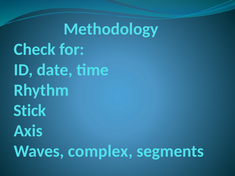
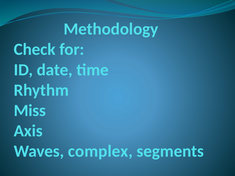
Stick: Stick -> Miss (30, 111)
